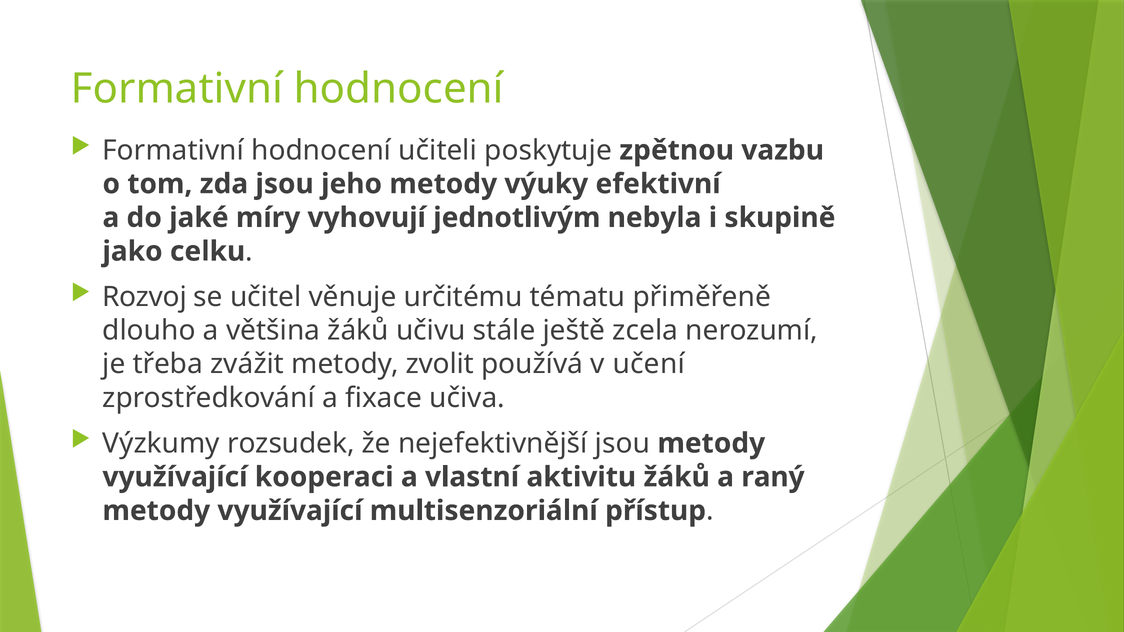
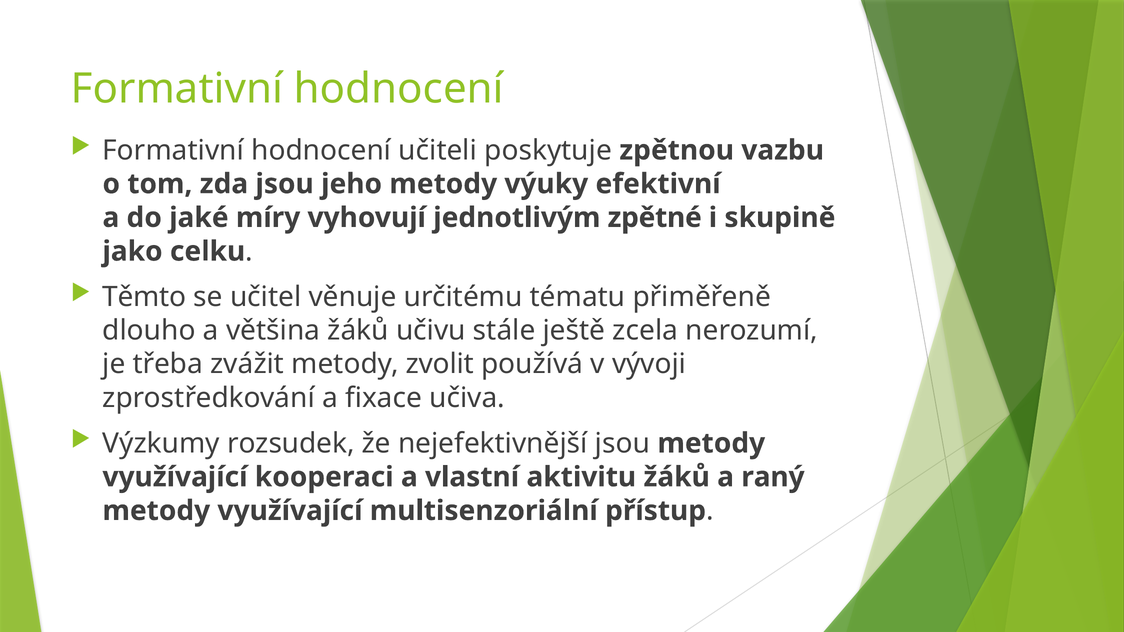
nebyla: nebyla -> zpětné (655, 218)
Rozvoj: Rozvoj -> Těmto (144, 297)
učení: učení -> vývoji (649, 364)
